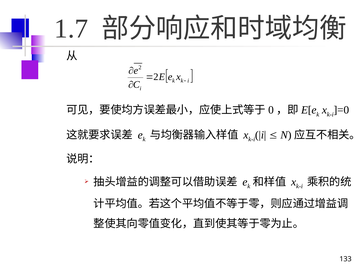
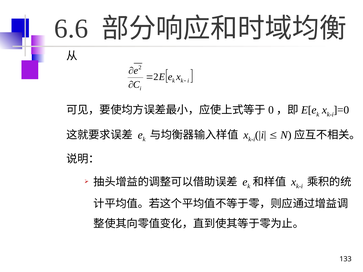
1.7: 1.7 -> 6.6 (71, 29)
